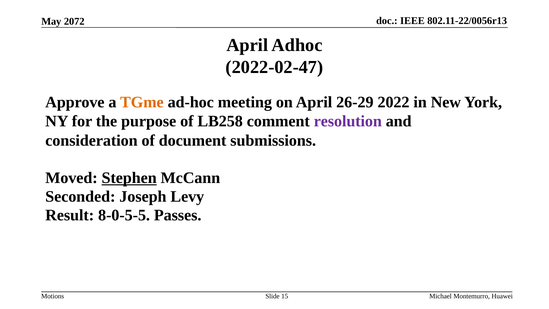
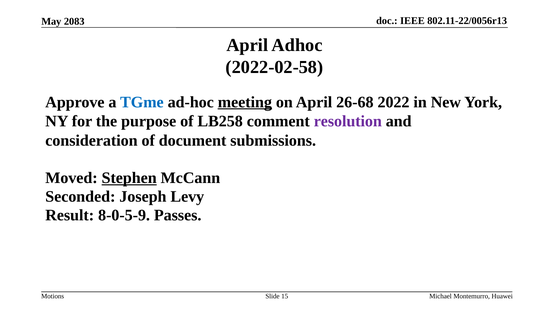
2072: 2072 -> 2083 (74, 21)
2022-02-47: 2022-02-47 -> 2022-02-58 (274, 67)
TGme colour: orange -> blue (142, 102)
meeting underline: none -> present (245, 102)
26-29: 26-29 -> 26-68 (355, 102)
8-0-5-5: 8-0-5-5 -> 8-0-5-9 (124, 215)
